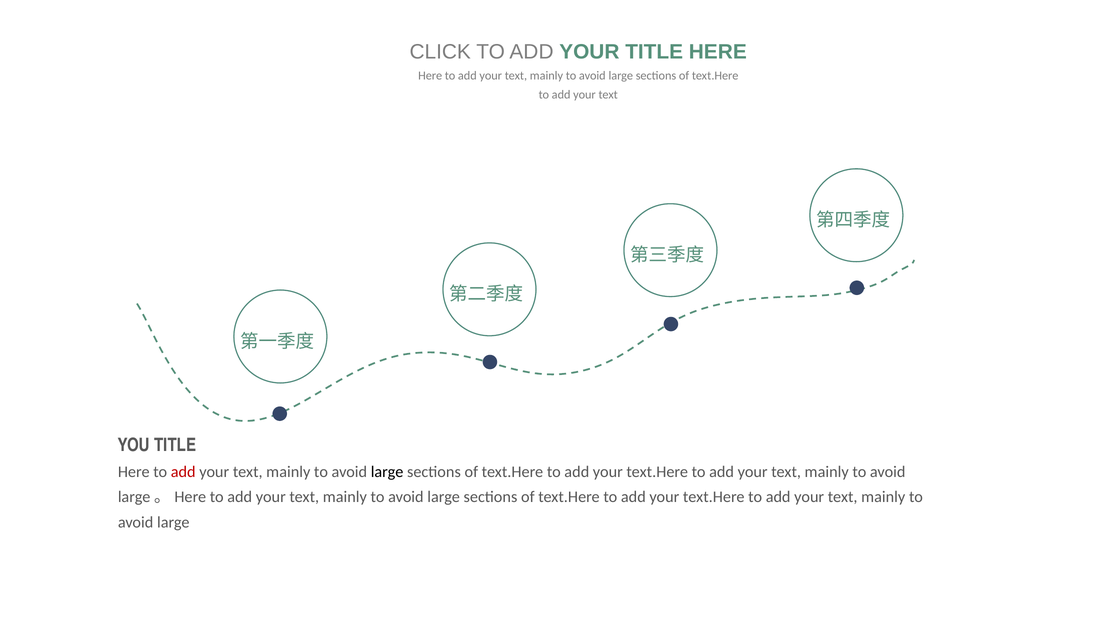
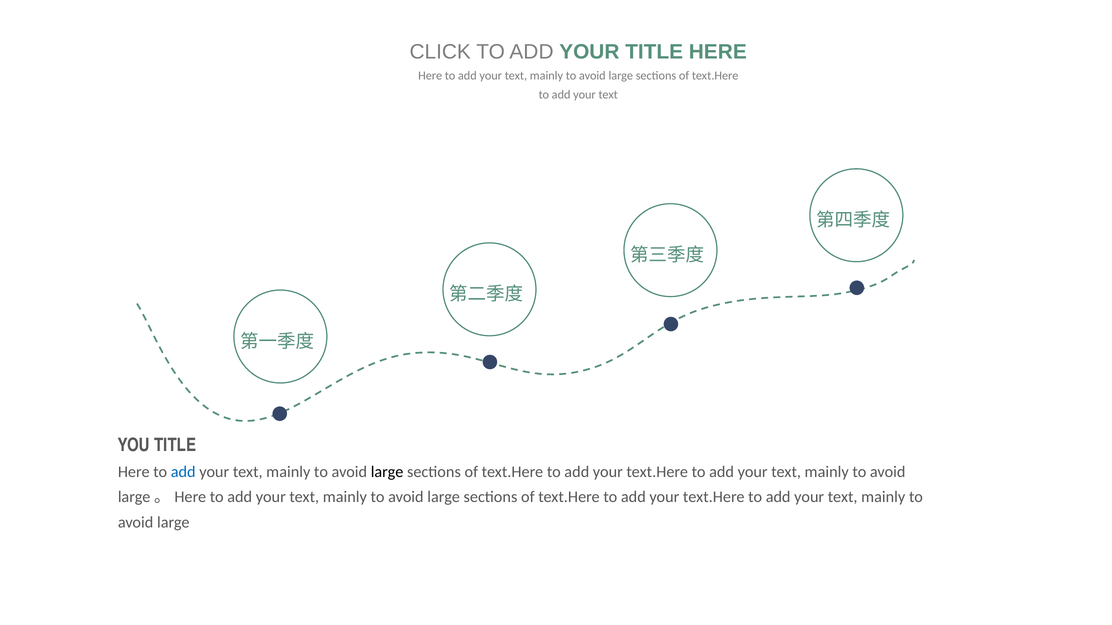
add colour: red -> blue (183, 472)
